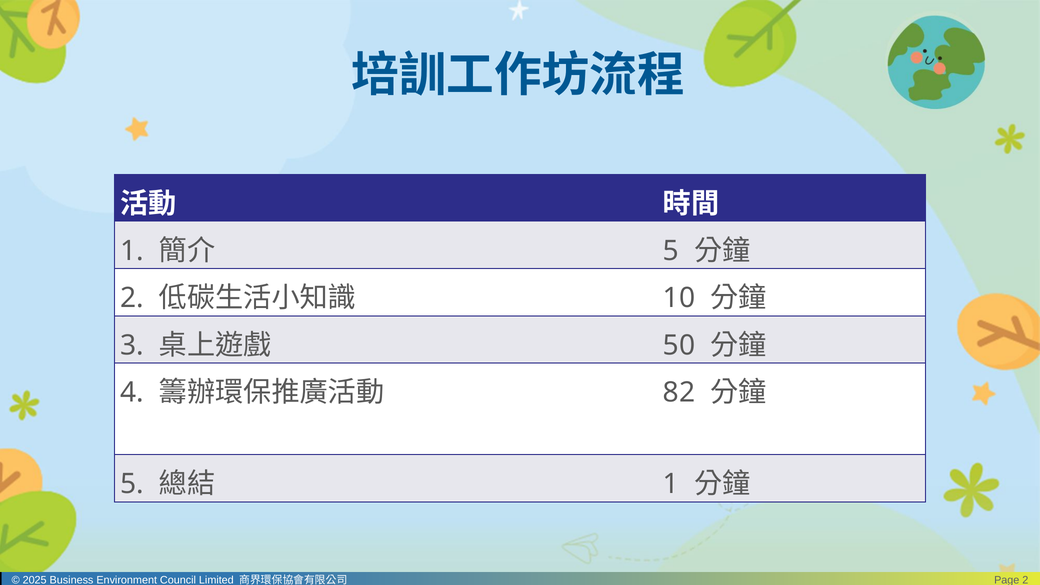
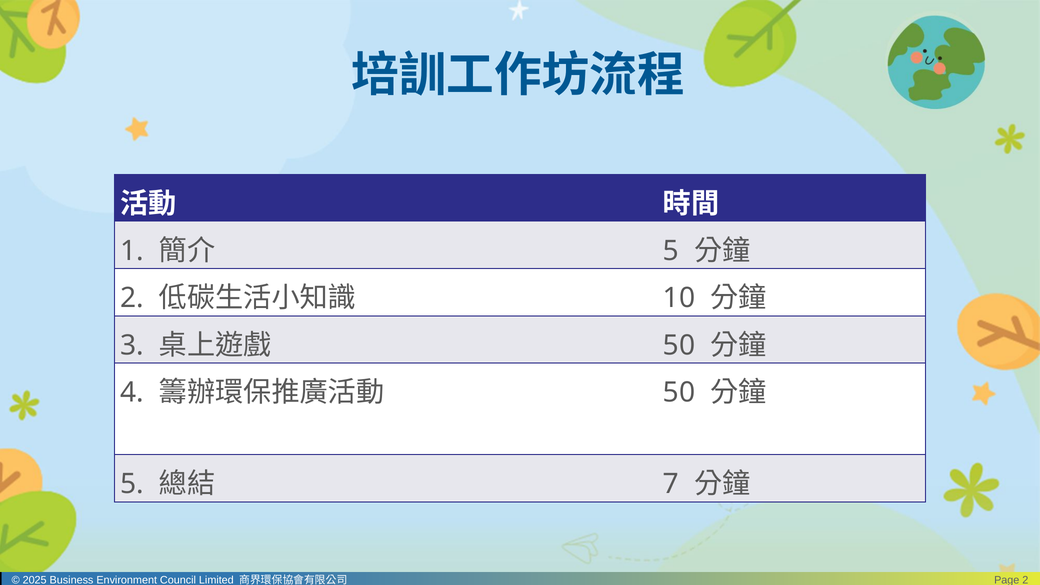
82: 82 -> 50 (679, 393)
1: 1 -> 7 (671, 484)
